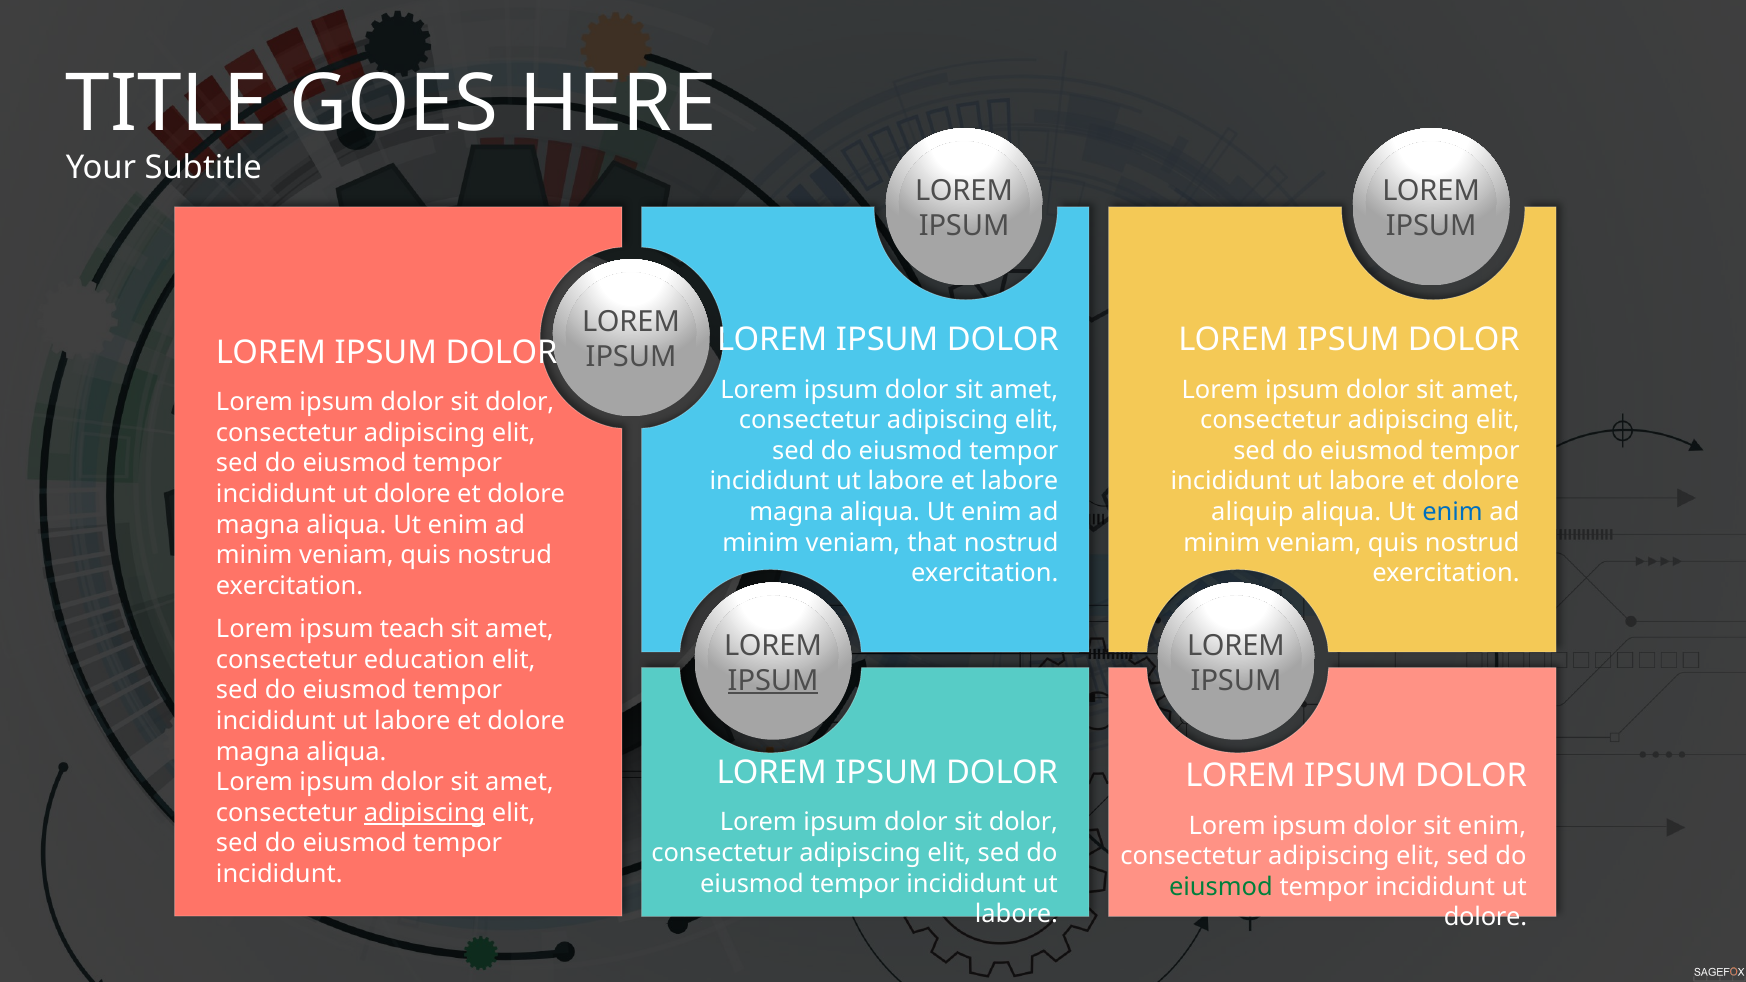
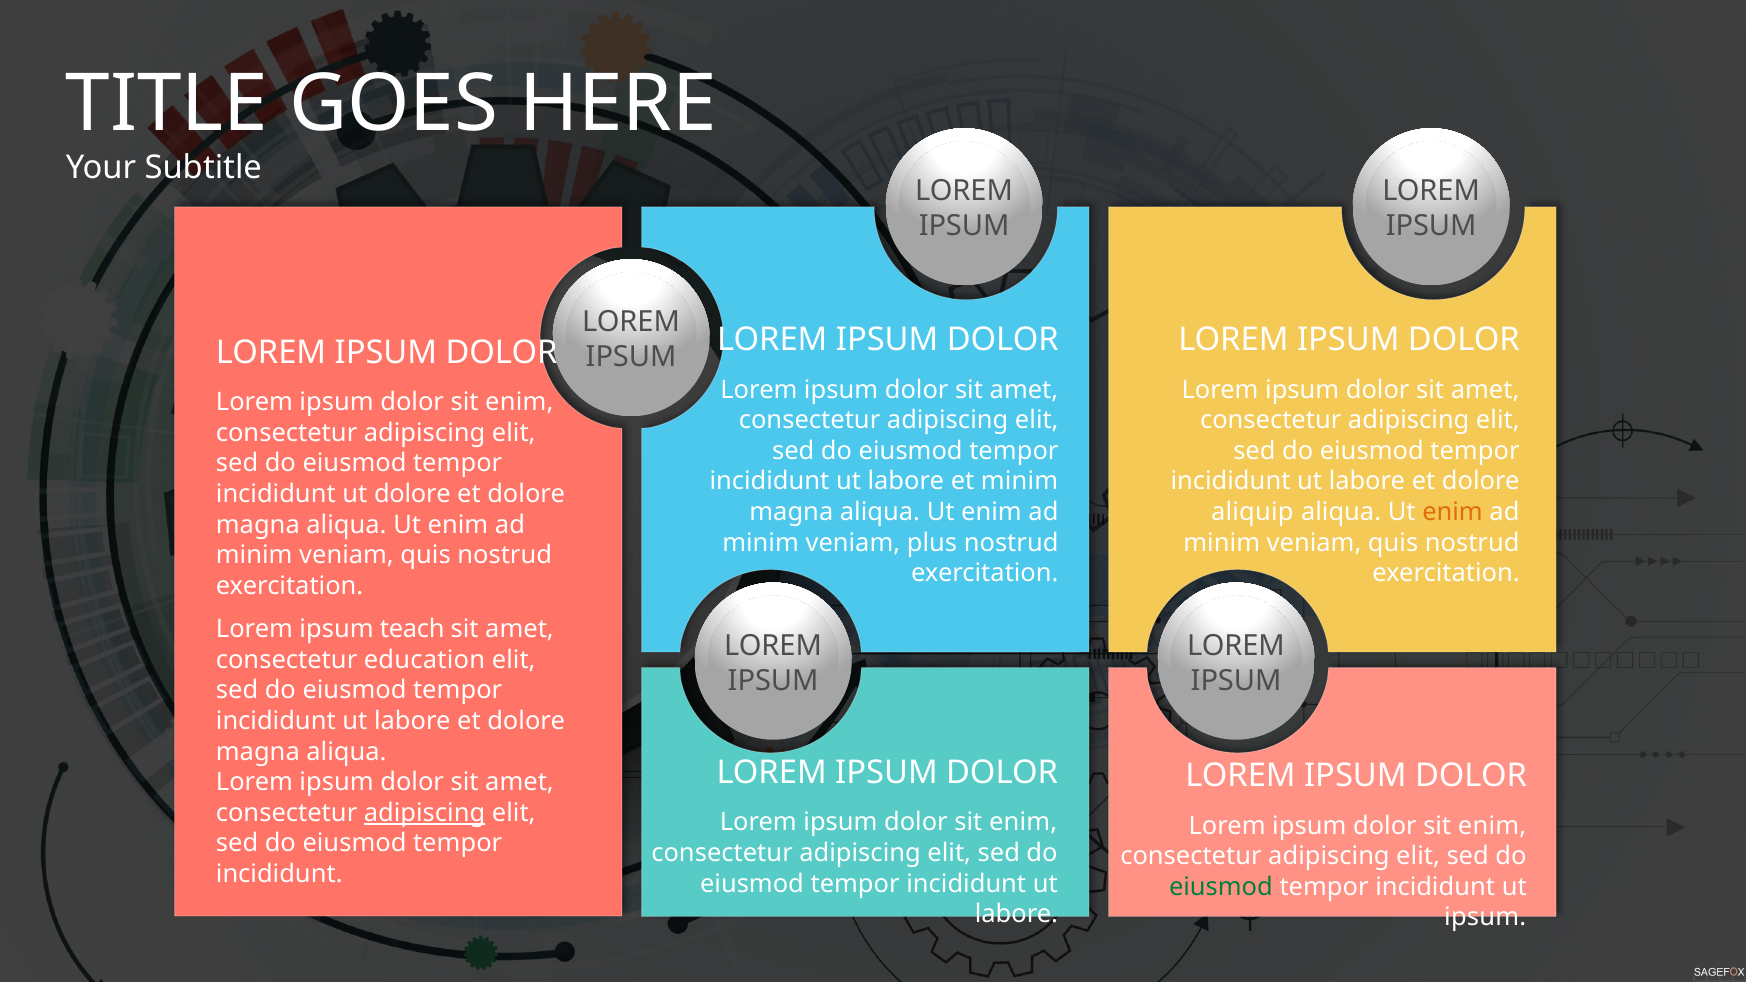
dolor: dolor -> enim (519, 402)
et labore: labore -> minim (1020, 482)
enim colour: blue -> orange (1453, 512)
that: that -> plus (932, 543)
IPSUM underline: present -> none (773, 681)
dolor: dolor -> enim (1023, 823)
dolore: dolore -> ipsum (1485, 918)
